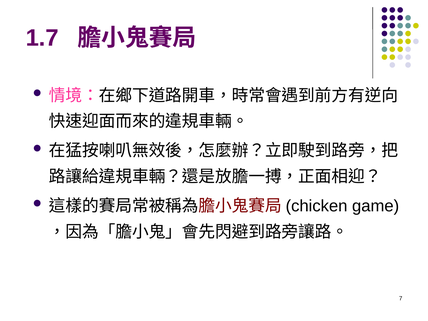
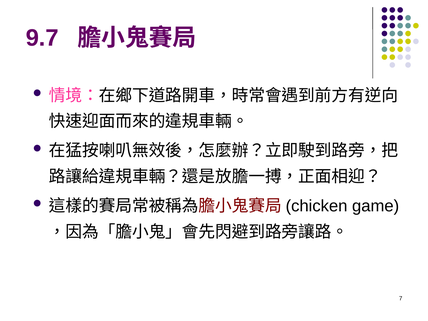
1.7: 1.7 -> 9.7 (42, 38)
